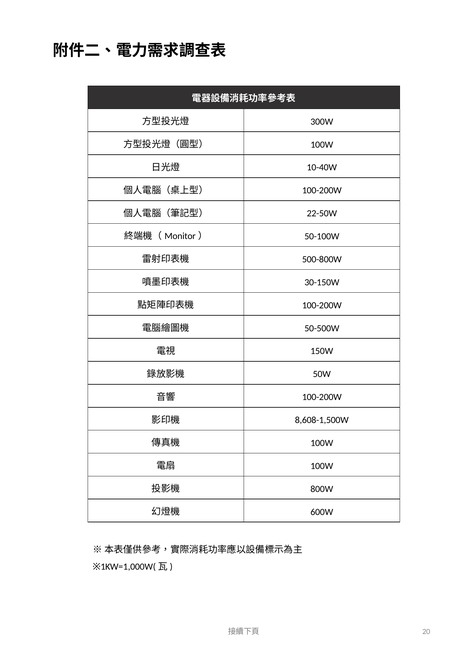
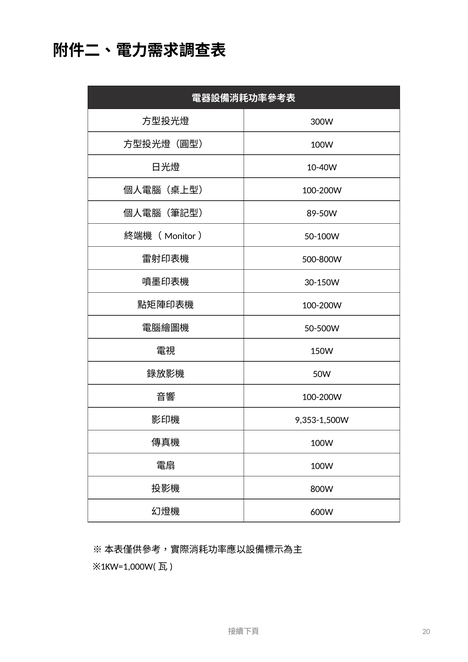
22-50W: 22-50W -> 89-50W (322, 213)
8,608-1,500W: 8,608-1,500W -> 9,353-1,500W (322, 420)
